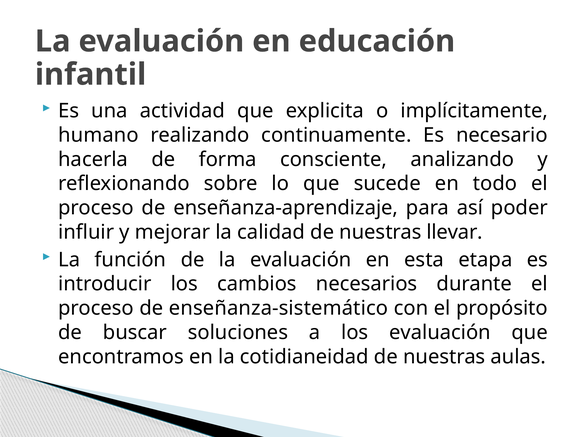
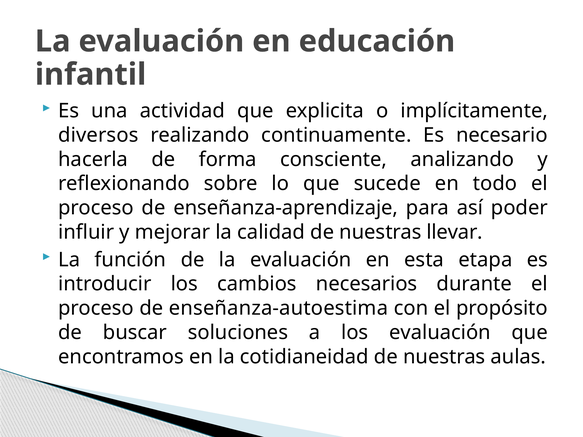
humano: humano -> diversos (98, 135)
enseñanza-sistemático: enseñanza-sistemático -> enseñanza-autoestima (278, 308)
